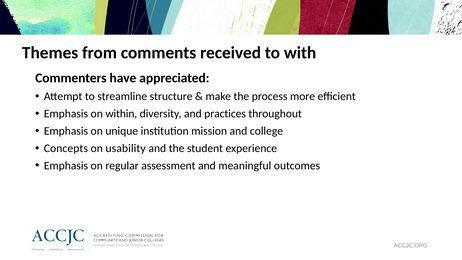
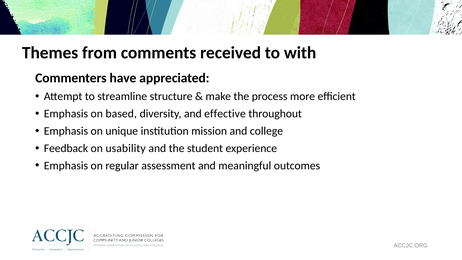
within: within -> based (121, 114)
practices: practices -> effective (225, 114)
Concepts: Concepts -> Feedback (66, 148)
